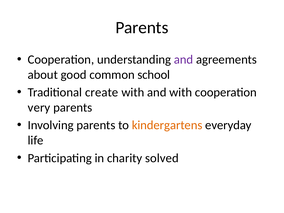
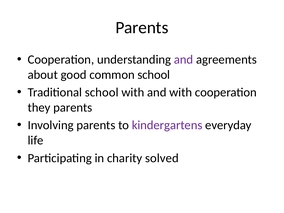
Traditional create: create -> school (102, 92)
very: very -> they (39, 108)
kindergartens colour: orange -> purple (167, 125)
